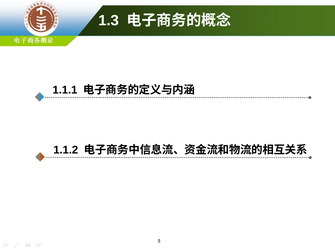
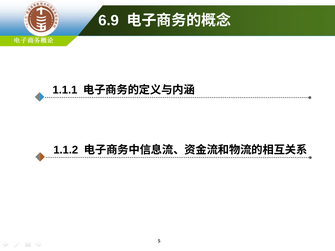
1.3: 1.3 -> 6.9 (109, 20)
